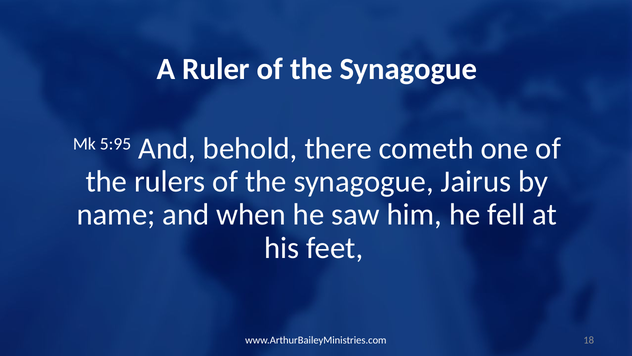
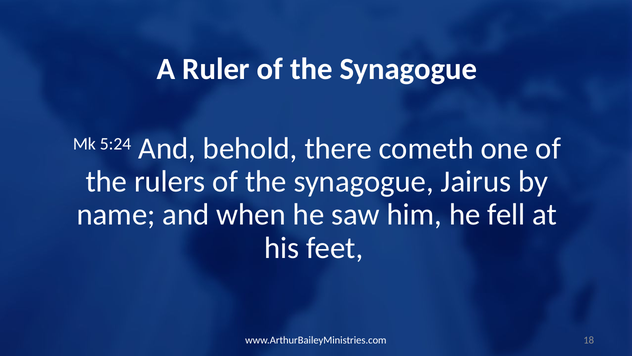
5:95: 5:95 -> 5:24 (116, 144)
